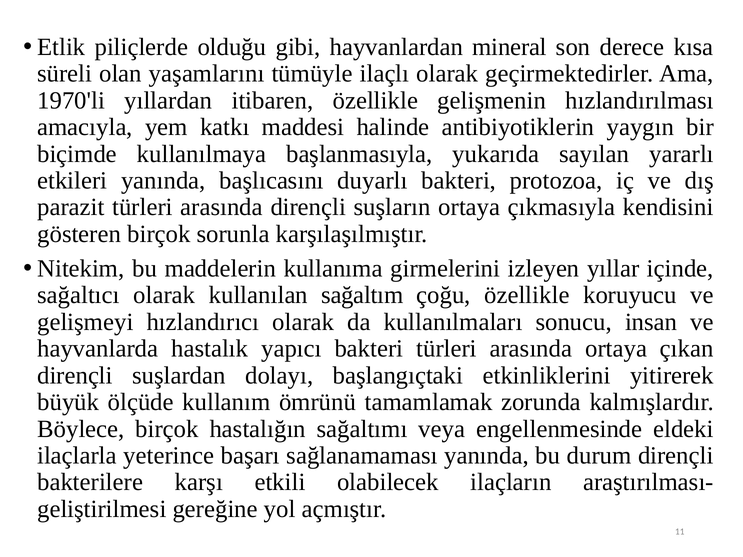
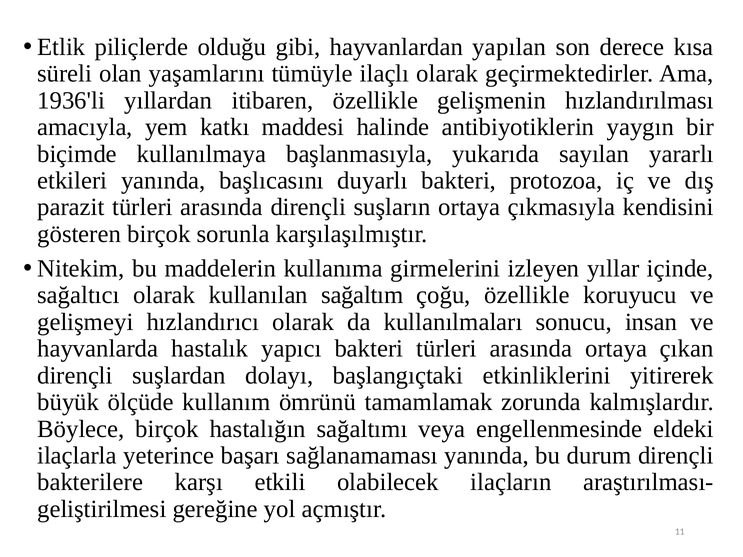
mineral: mineral -> yapılan (509, 47)
1970'li: 1970'li -> 1936'li (71, 100)
